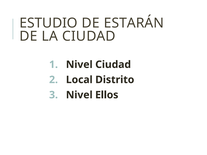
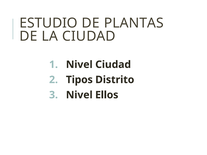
ESTARÁN: ESTARÁN -> PLANTAS (134, 23)
Local: Local -> Tipos (79, 80)
